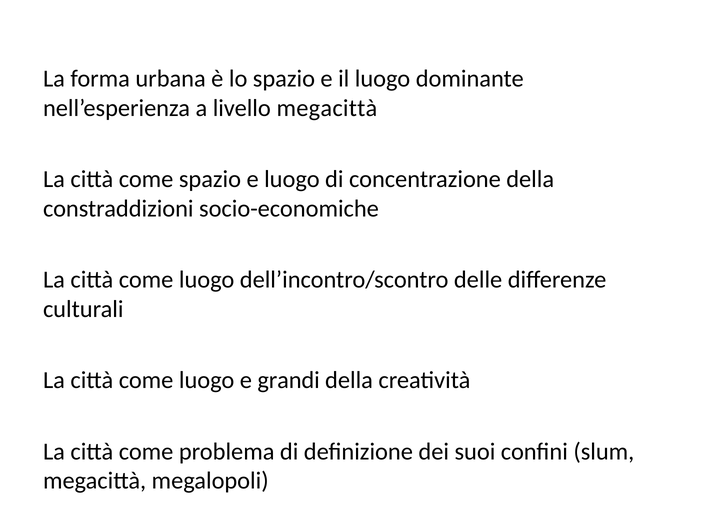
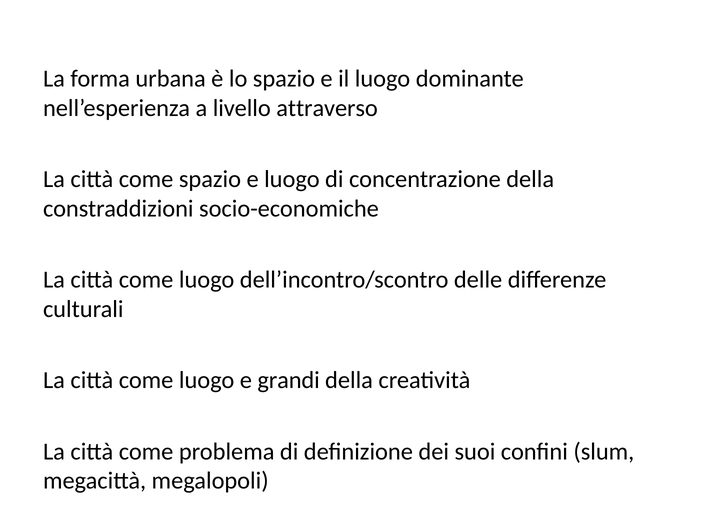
livello megacittà: megacittà -> attraverso (327, 108)
